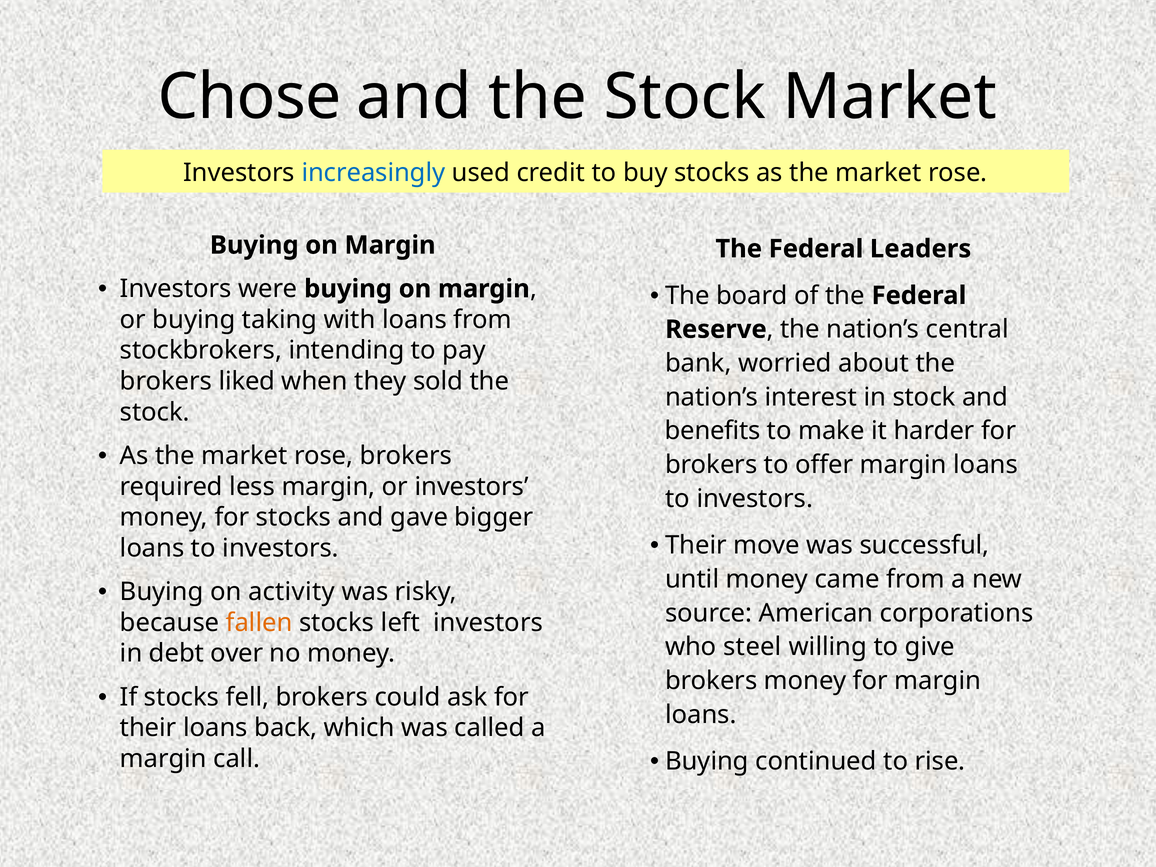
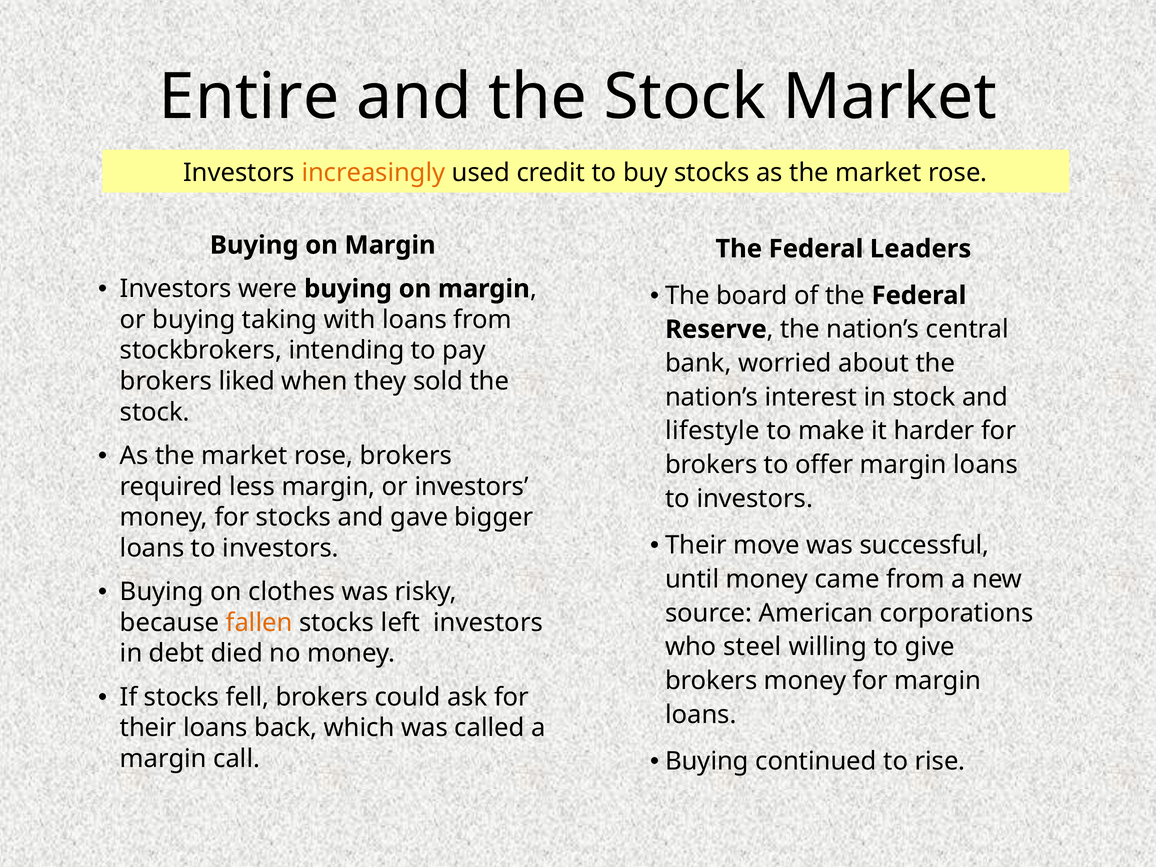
Chose: Chose -> Entire (249, 97)
increasingly colour: blue -> orange (373, 173)
benefits: benefits -> lifestyle (712, 431)
activity: activity -> clothes (292, 592)
over: over -> died (237, 653)
